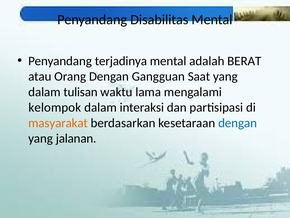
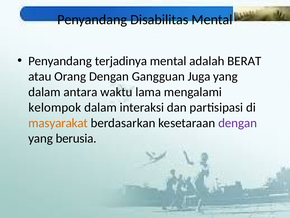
Saat: Saat -> Juga (199, 76)
tulisan: tulisan -> antara (81, 92)
dengan colour: blue -> purple (238, 123)
jalanan: jalanan -> berusia (76, 138)
